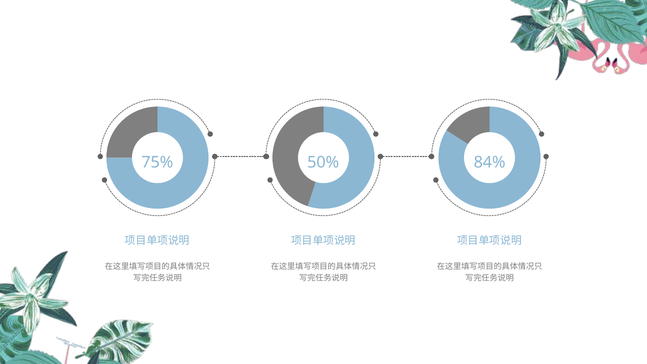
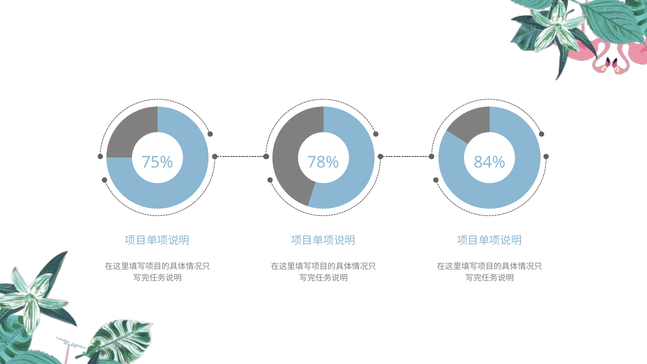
50%: 50% -> 78% (323, 163)
